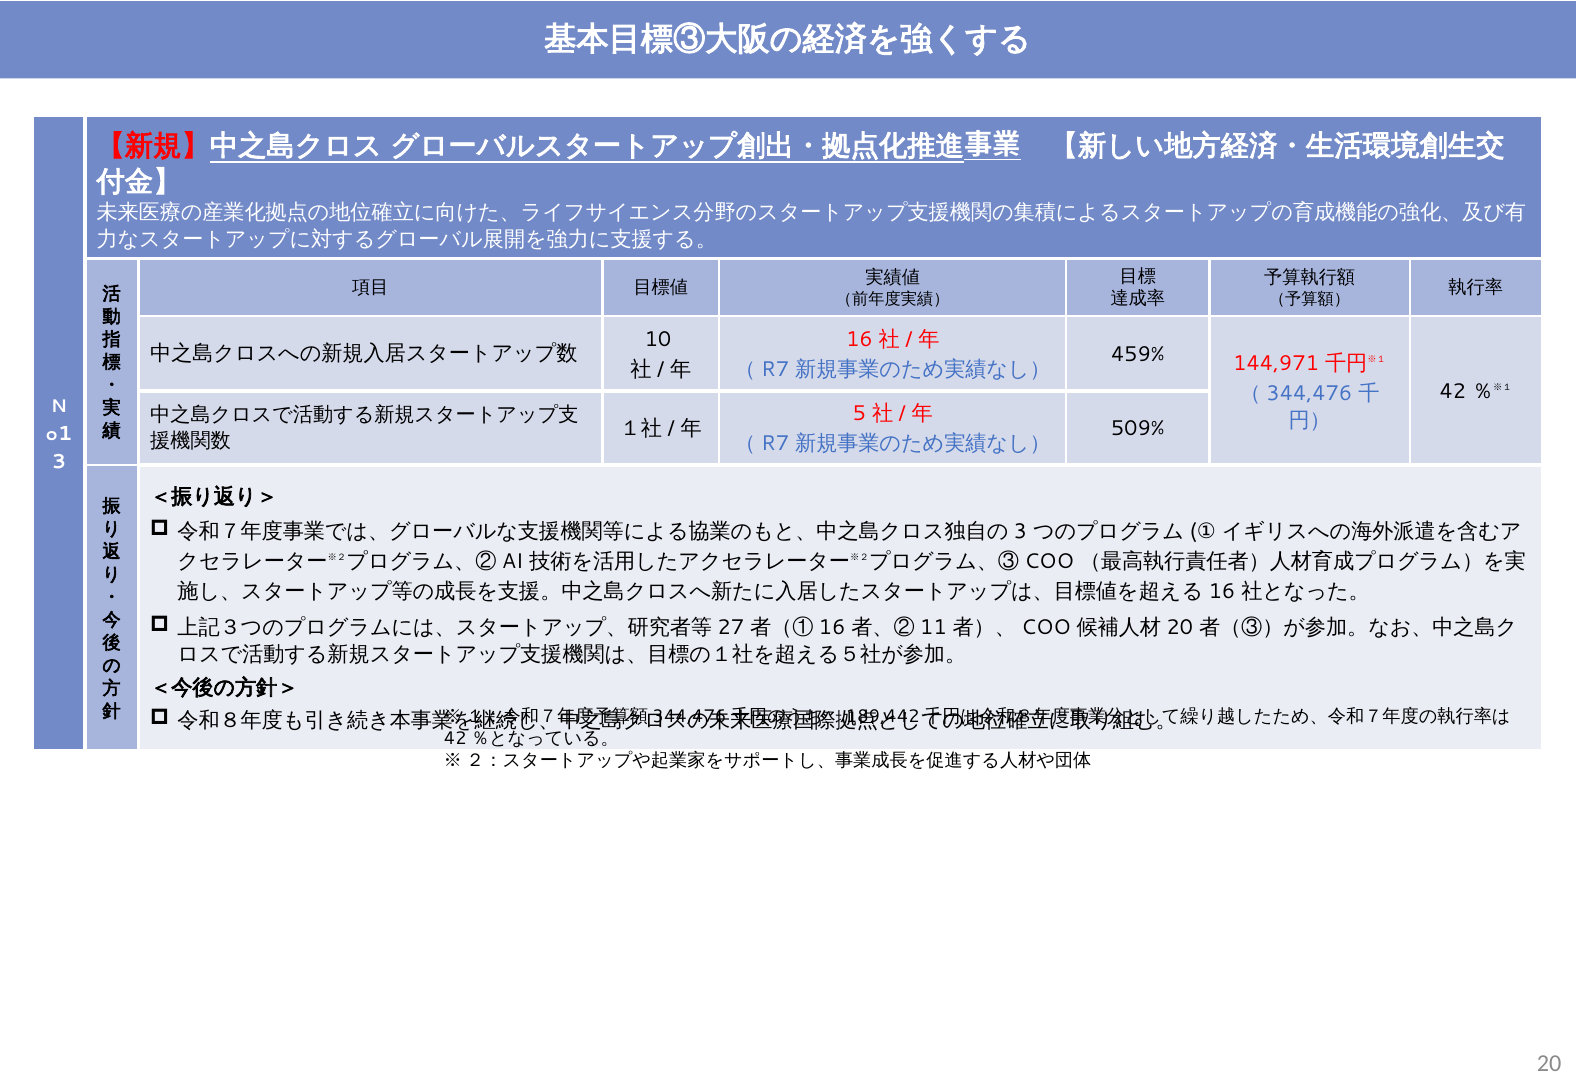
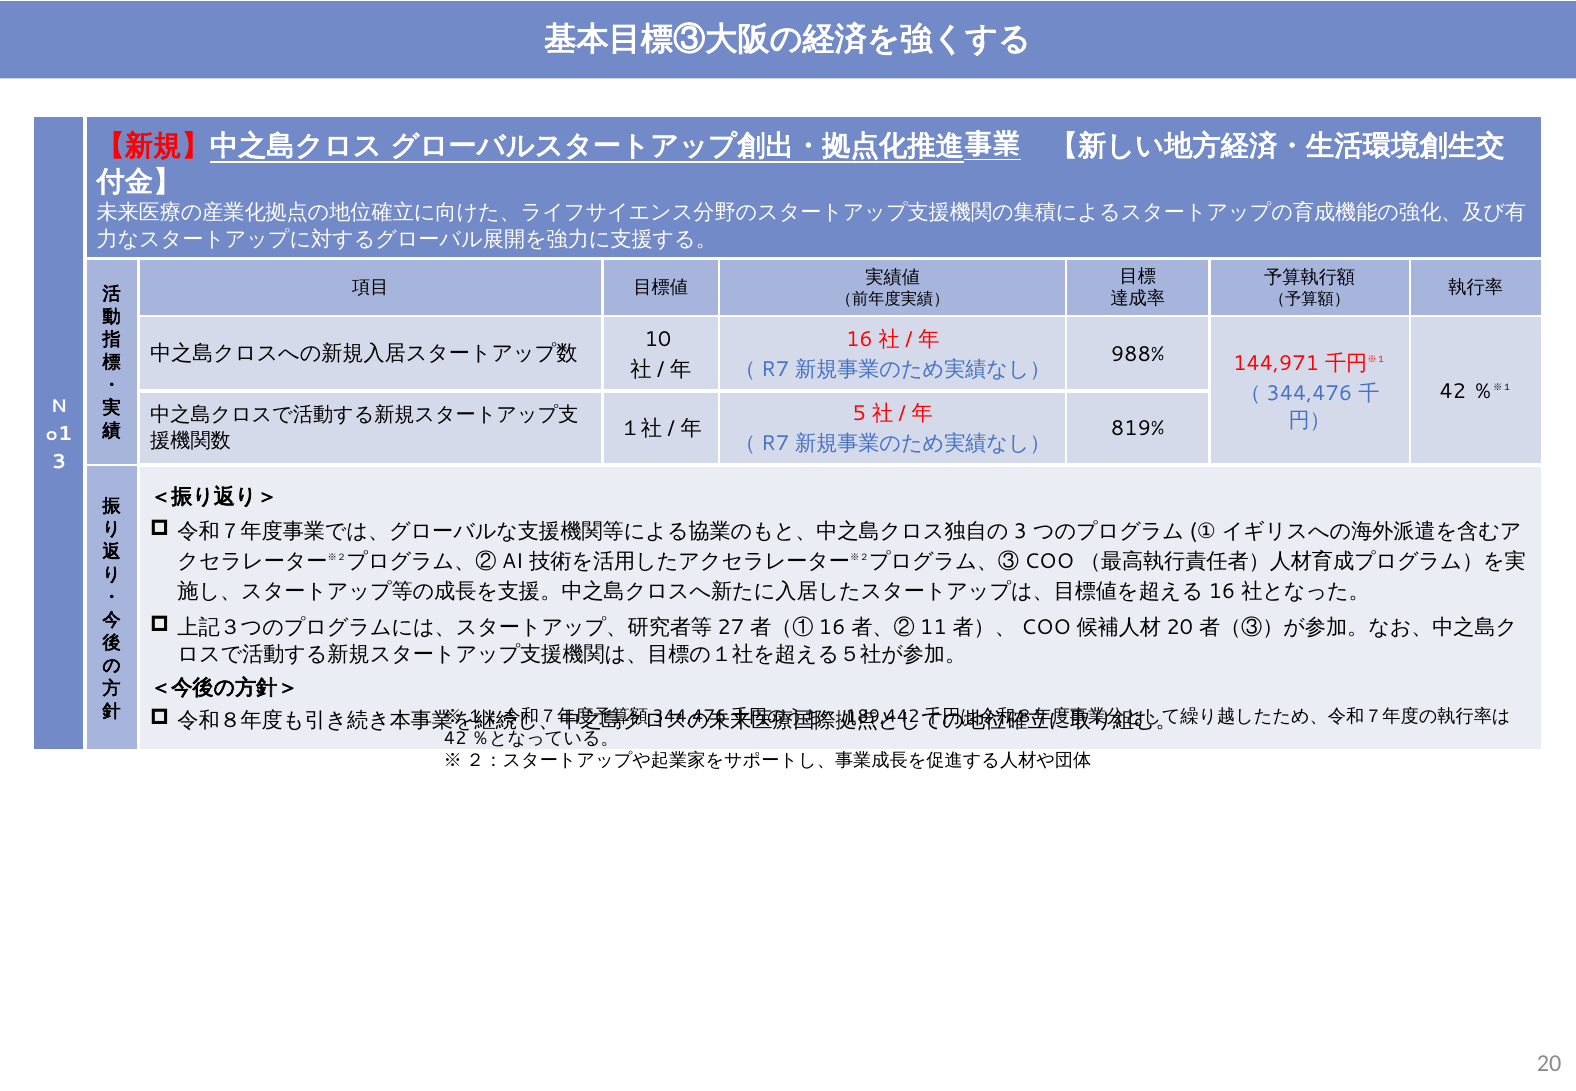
459%: 459% -> 988% (1138, 354)
509%: 509% -> 819% (1138, 429)
